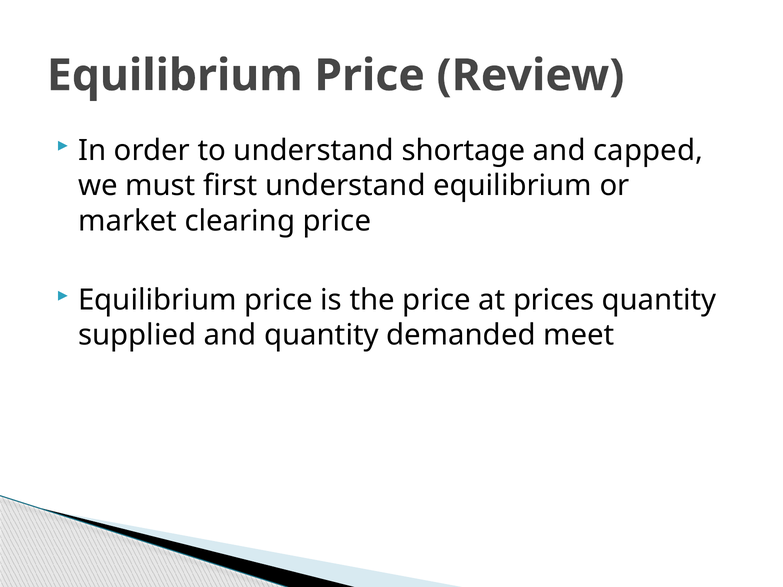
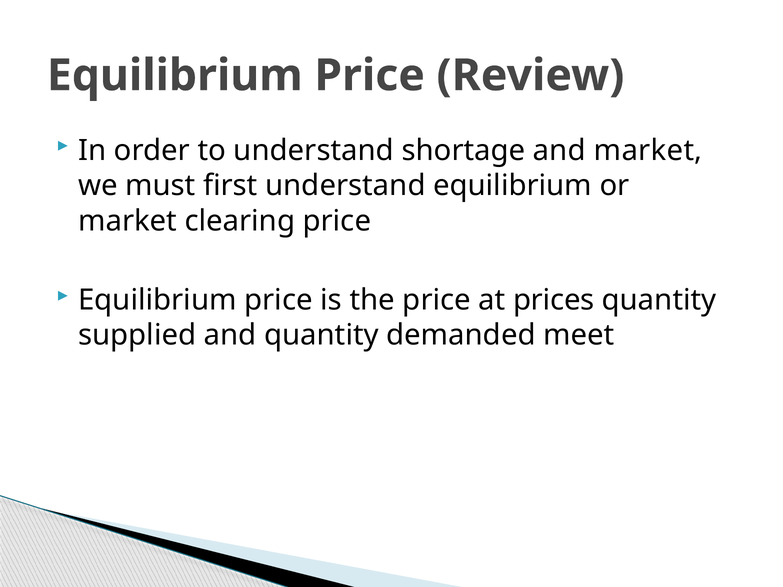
and capped: capped -> market (648, 150)
